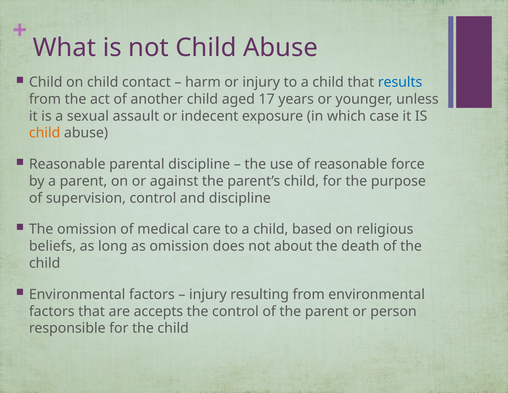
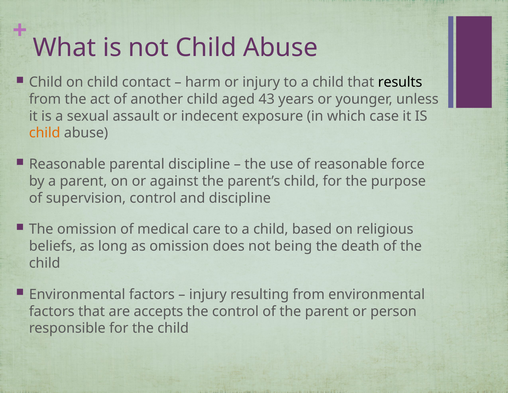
results colour: blue -> black (400, 82)
17: 17 -> 43 (267, 99)
about: about -> being (293, 246)
